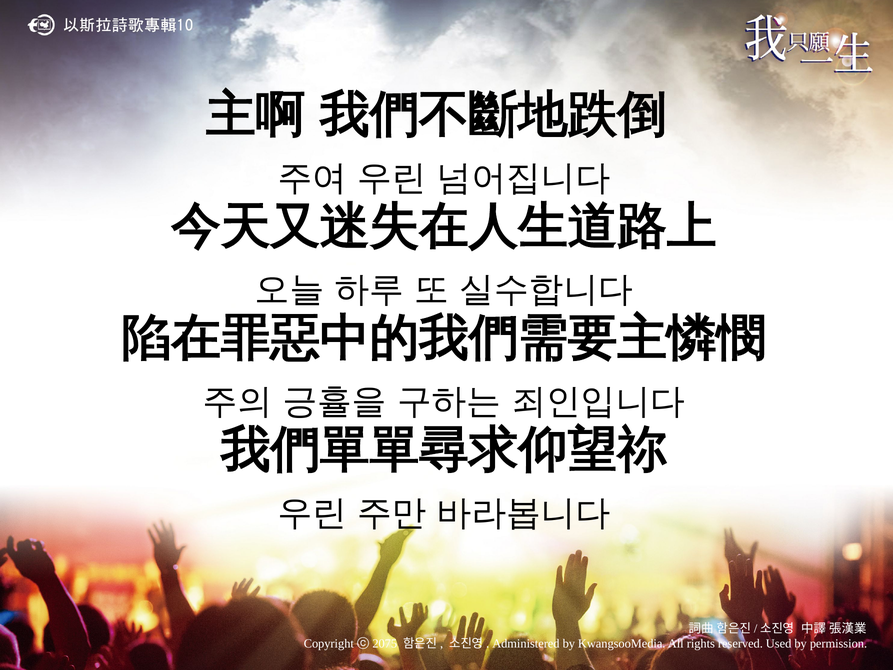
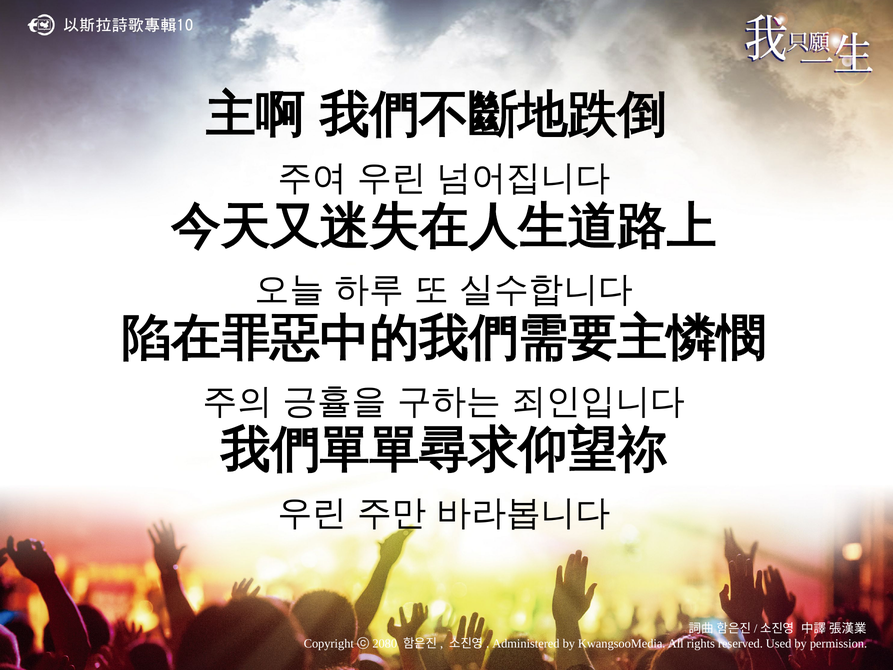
2075: 2075 -> 2080 (385, 644)
